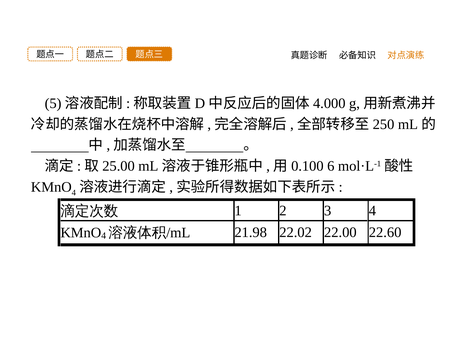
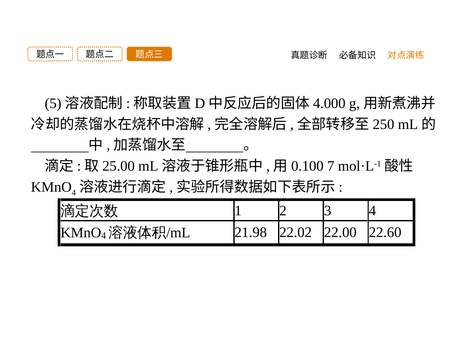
6: 6 -> 7 (331, 166)
